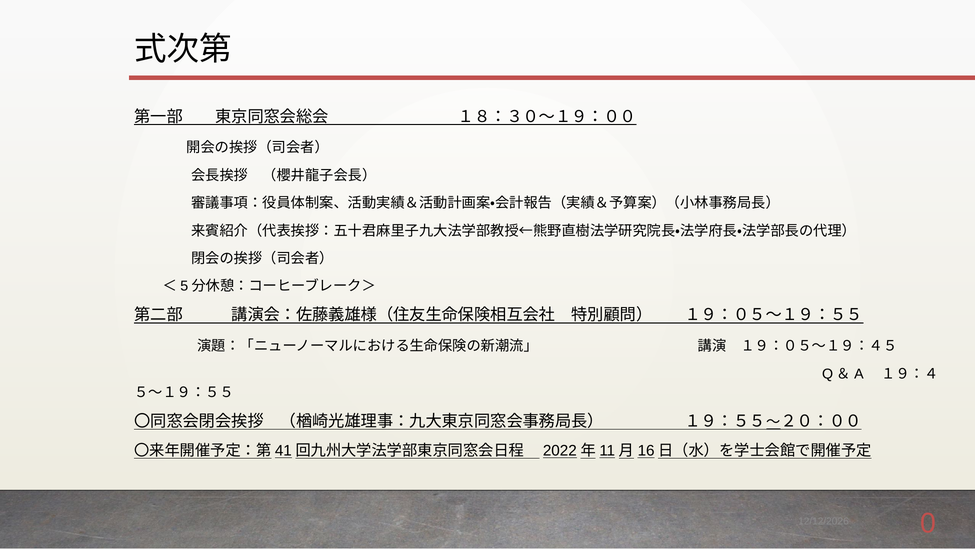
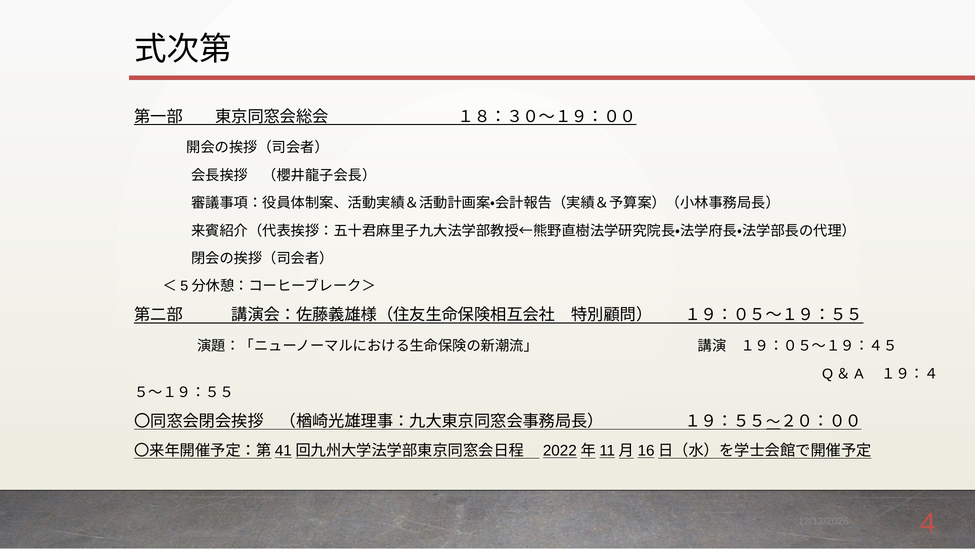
0: 0 -> 4 (928, 523)
